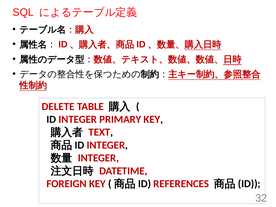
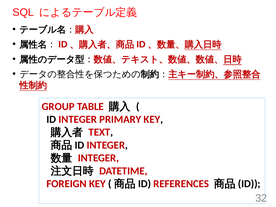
DELETE: DELETE -> GROUP (58, 106)
